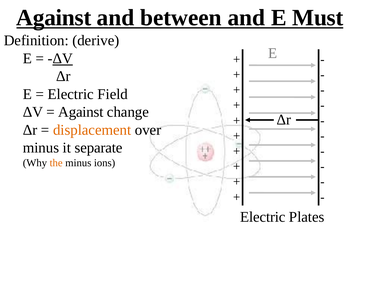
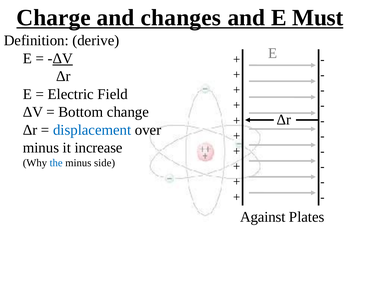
Against: Against -> Charge (54, 18)
between: between -> changes (181, 18)
Against: Against -> Bottom (81, 112)
displacement colour: orange -> blue (92, 130)
separate: separate -> increase (99, 148)
the colour: orange -> blue (56, 163)
ions: ions -> side (105, 163)
Electric: Electric -> Against (263, 217)
